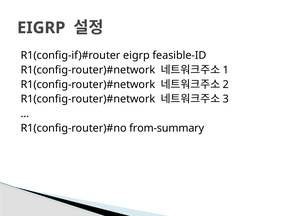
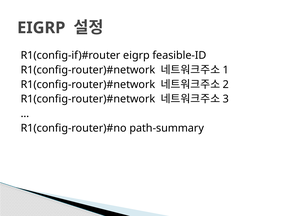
from-summary: from-summary -> path-summary (167, 128)
